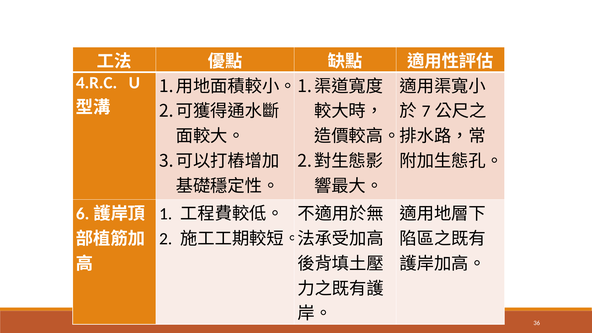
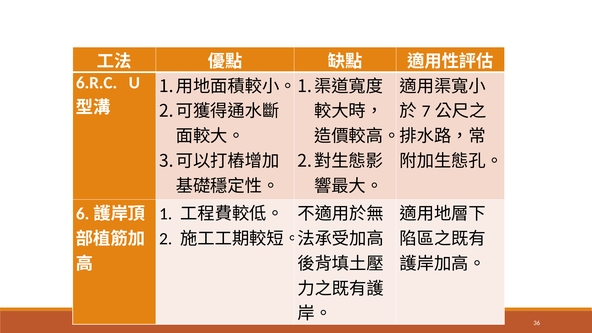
4.R.C: 4.R.C -> 6.R.C (97, 83)
